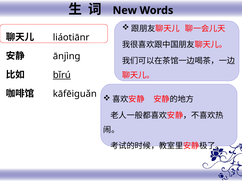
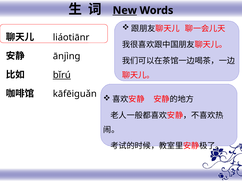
New underline: none -> present (125, 10)
